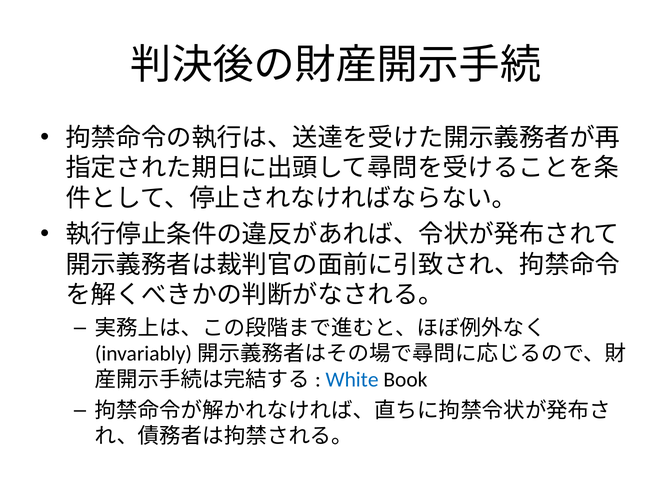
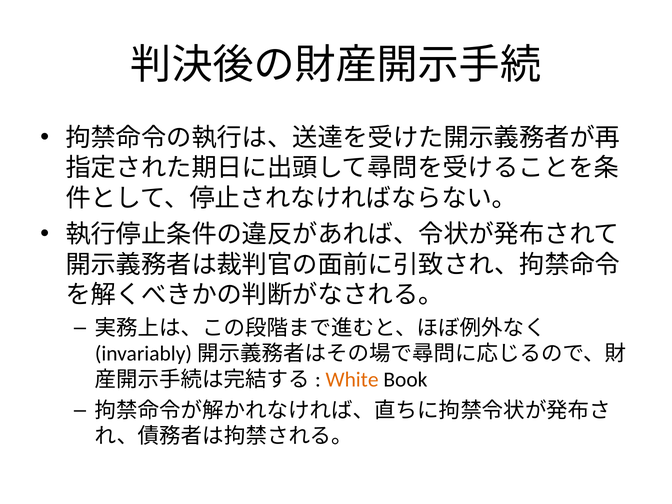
White colour: blue -> orange (352, 380)
